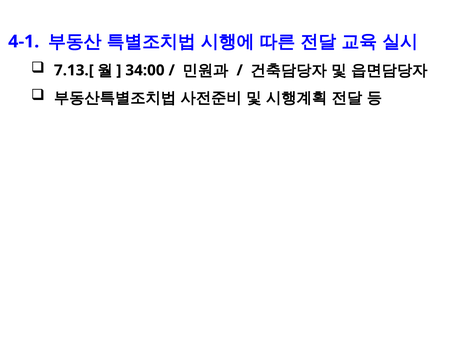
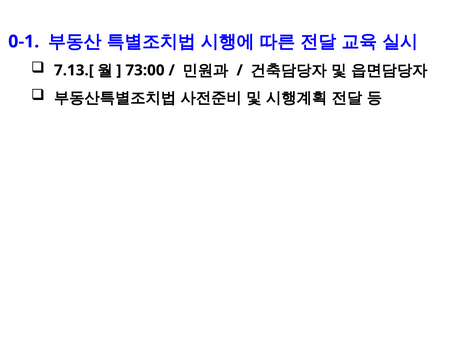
4-1: 4-1 -> 0-1 (24, 42)
34:00: 34:00 -> 73:00 (145, 70)
